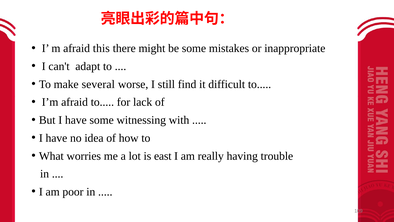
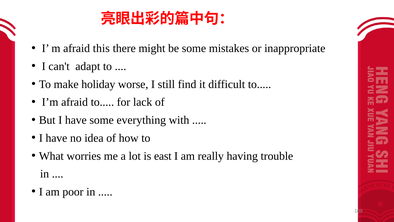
several: several -> holiday (98, 84)
witnessing: witnessing -> everything (141, 120)
